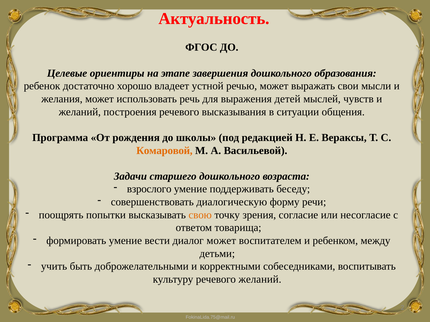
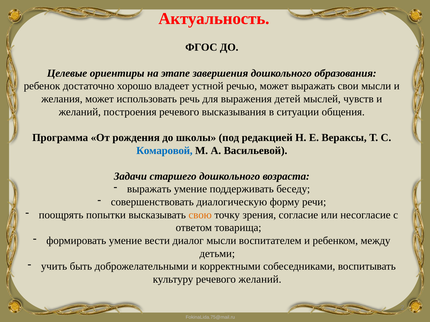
Комаровой colour: orange -> blue (164, 151)
взрослого: взрослого -> выражать (149, 189)
диалог может: может -> мысли (221, 241)
